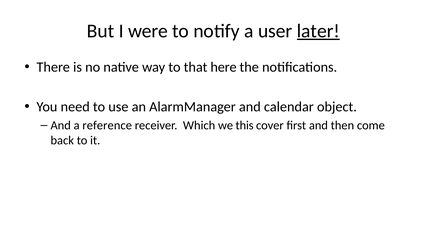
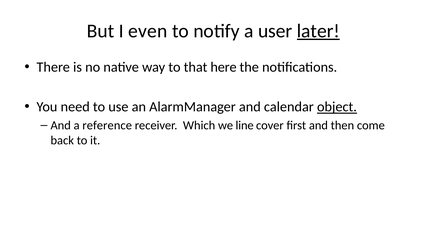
were: were -> even (148, 31)
object underline: none -> present (337, 107)
this: this -> line (245, 125)
